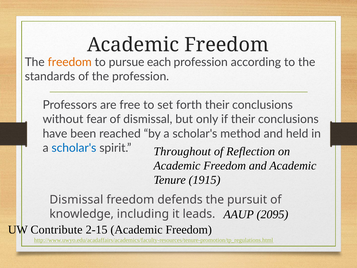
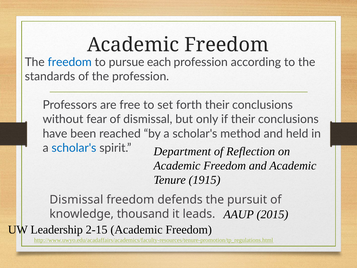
freedom colour: orange -> blue (70, 62)
Throughout: Throughout -> Department (182, 151)
2095: 2095 -> 2015 (272, 214)
including: including -> thousand (143, 214)
Contribute: Contribute -> Leadership (57, 229)
